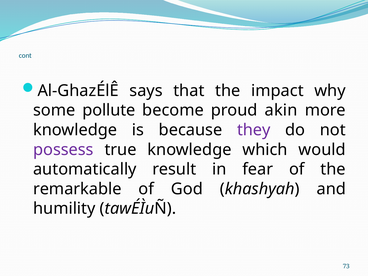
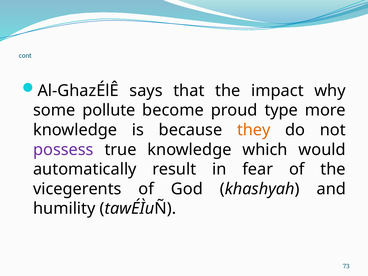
akin: akin -> type (281, 110)
they colour: purple -> orange (254, 130)
remarkable: remarkable -> vicegerents (77, 189)
